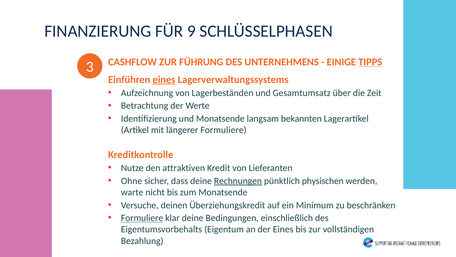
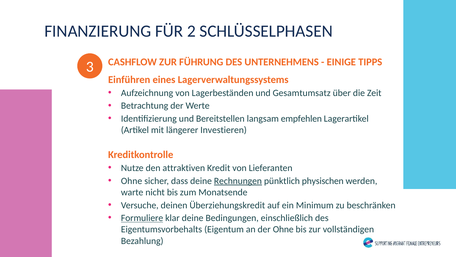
9: 9 -> 2 (191, 31)
TIPPS underline: present -> none (370, 62)
eines underline: present -> none (164, 79)
und Monatsende: Monatsende -> Bereitstellen (220, 118)
bekannten: bekannten -> empfehlen (301, 118)
längerer Formuliere: Formuliere -> Investieren (224, 130)
der Eines: Eines -> Ohne (283, 229)
